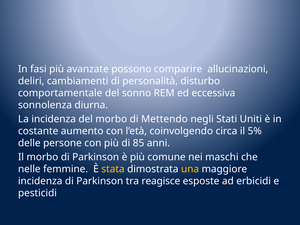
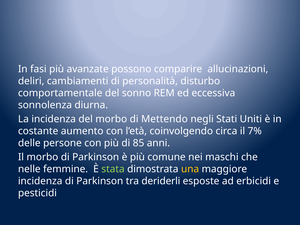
5%: 5% -> 7% (255, 131)
stata colour: yellow -> light green (113, 169)
reagisce: reagisce -> deriderli (161, 181)
